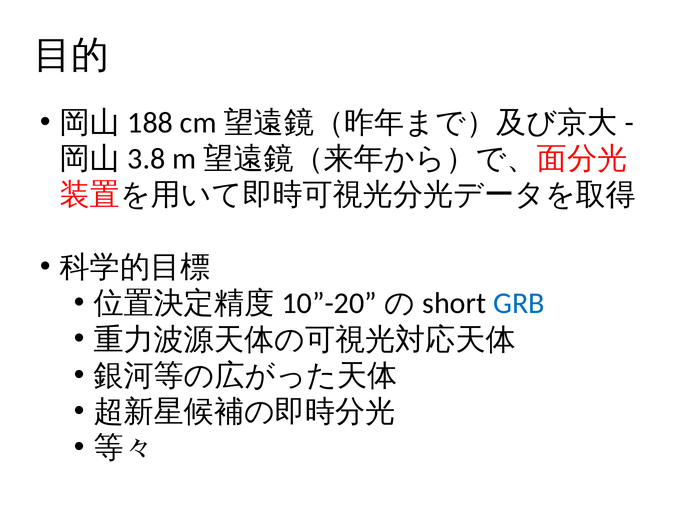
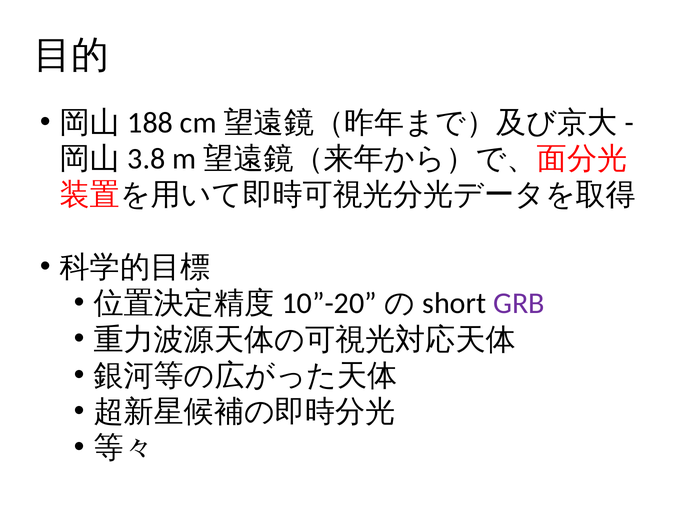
GRB colour: blue -> purple (519, 303)
